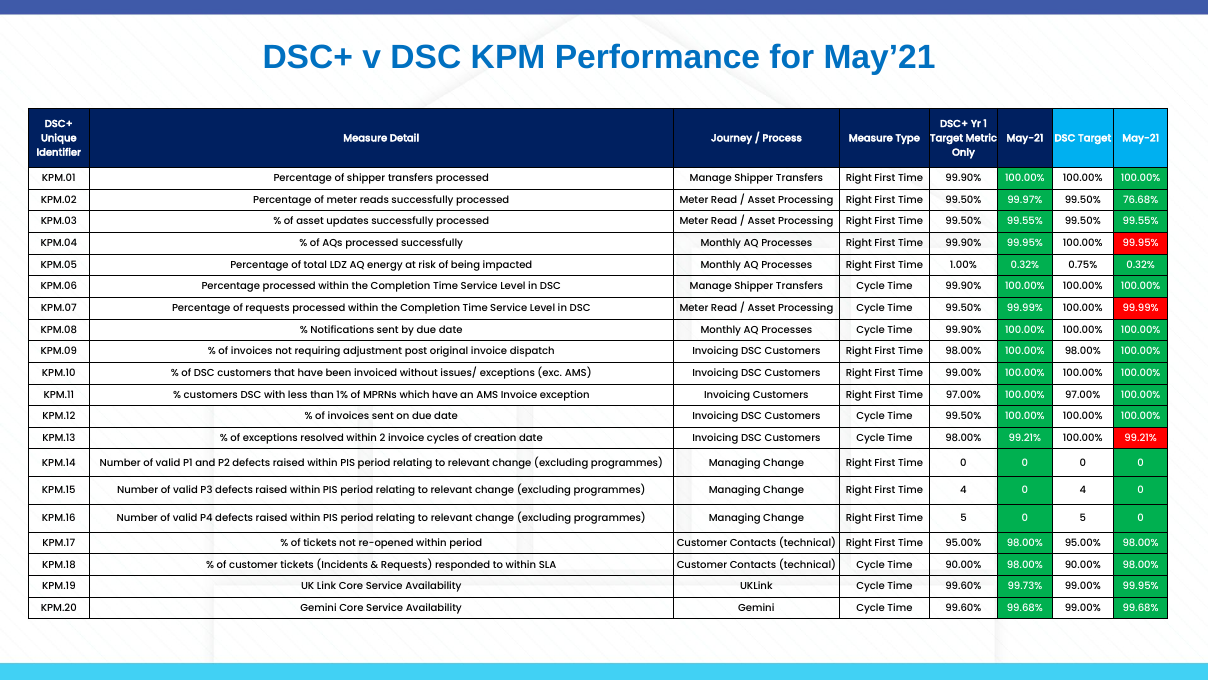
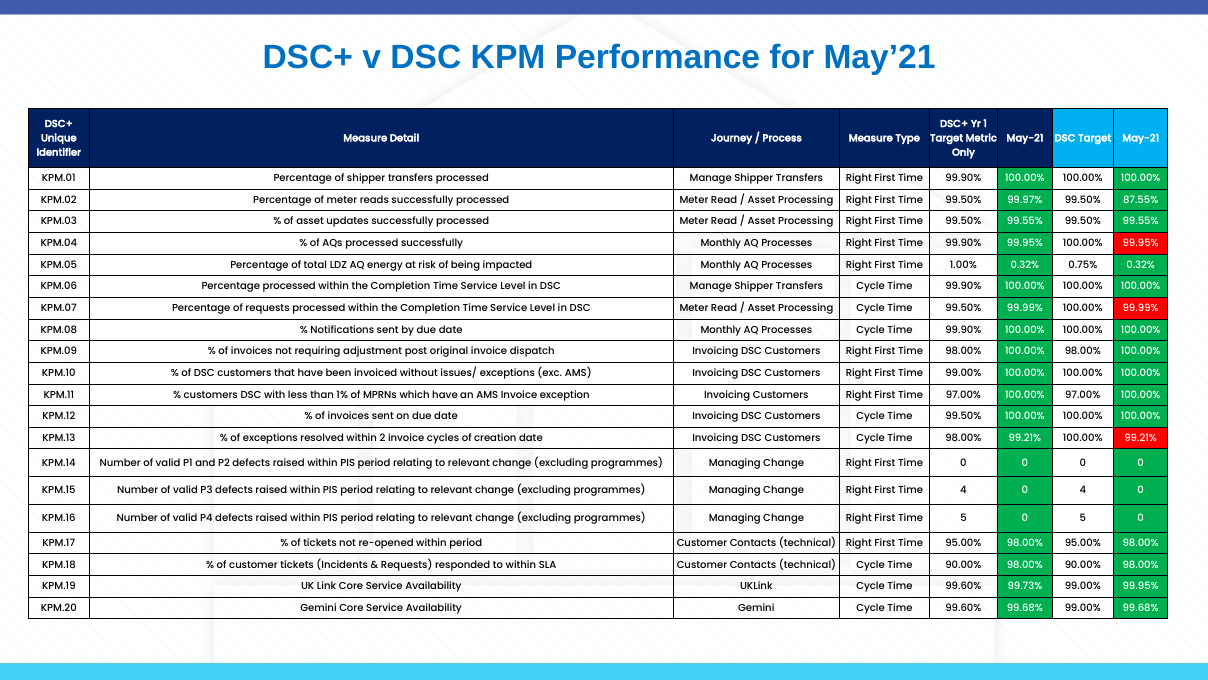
76.68%: 76.68% -> 87.55% (1141, 200)
